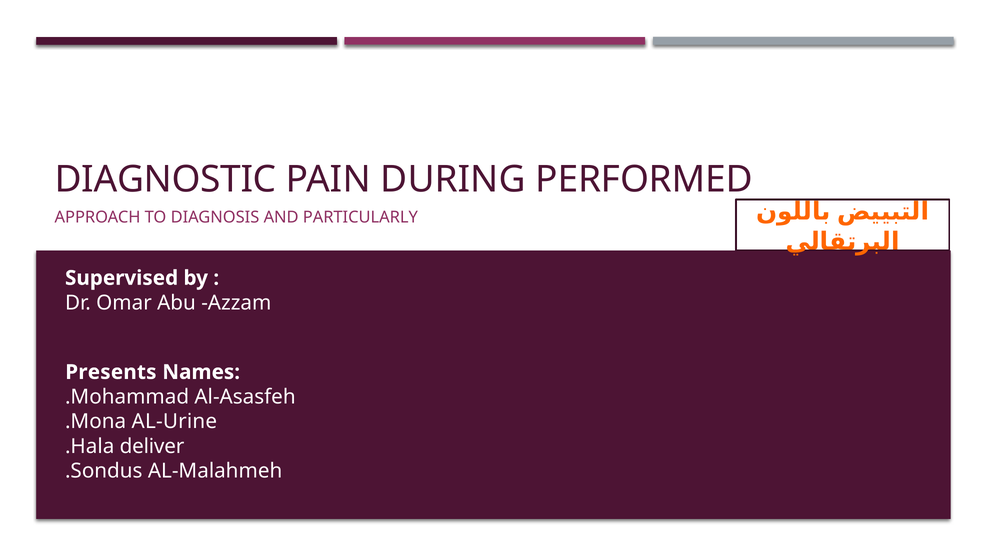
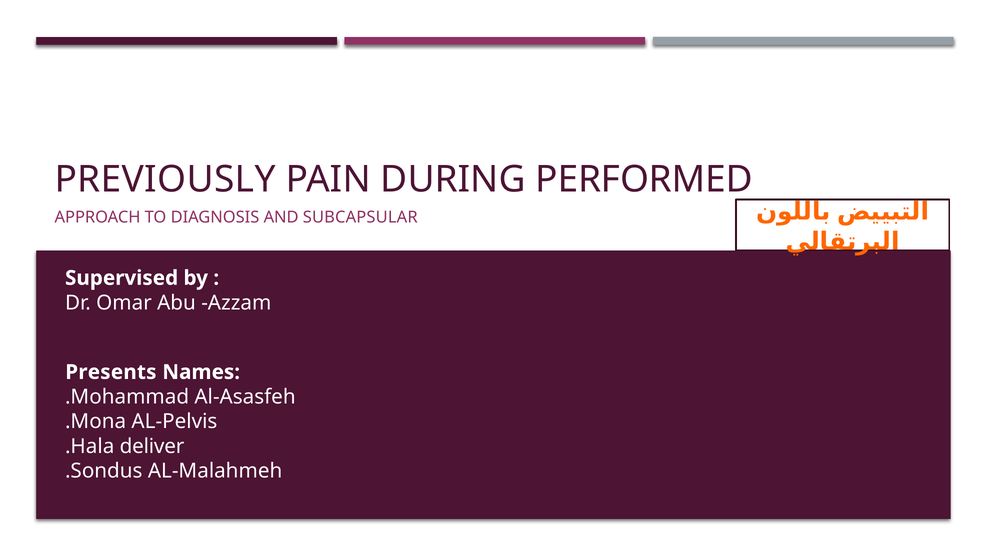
DIAGNOSTIC: DIAGNOSTIC -> PREVIOUSLY (165, 179)
PARTICULARLY: PARTICULARLY -> SUBCAPSULAR (360, 217)
AL-Urine: AL-Urine -> AL-Pelvis (174, 422)
